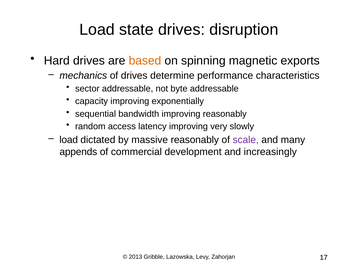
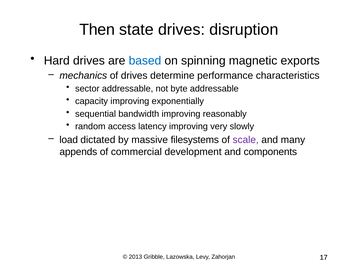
Load: Load -> Then (97, 29)
based colour: orange -> blue (145, 61)
massive reasonably: reasonably -> filesystems (195, 140)
increasingly: increasingly -> components (270, 151)
